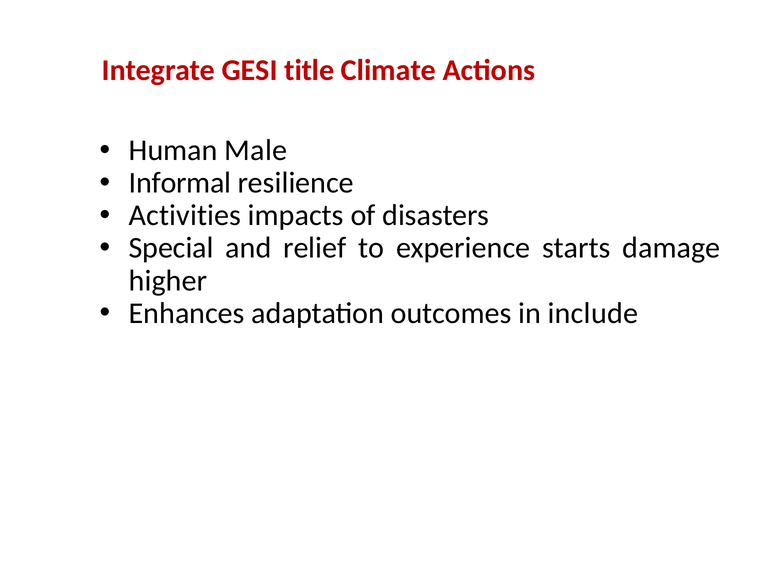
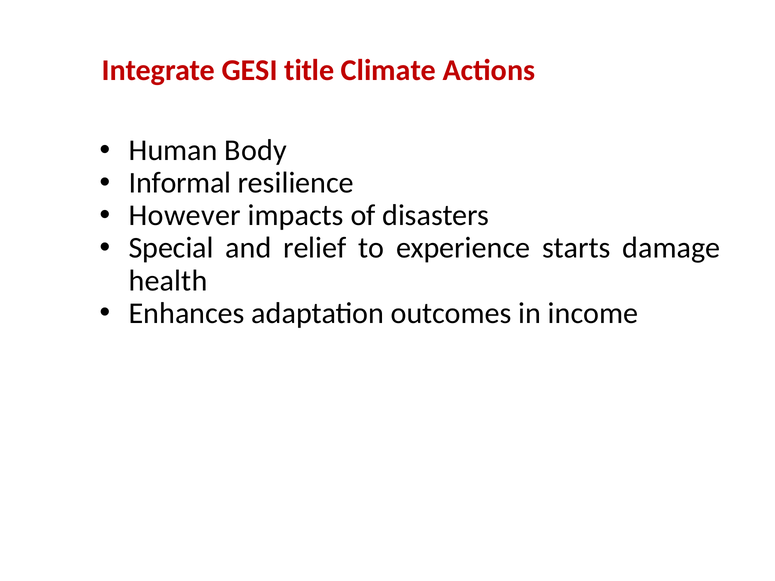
Male: Male -> Body (256, 150)
Activities: Activities -> However (185, 216)
higher: higher -> health (168, 281)
include: include -> income (593, 313)
